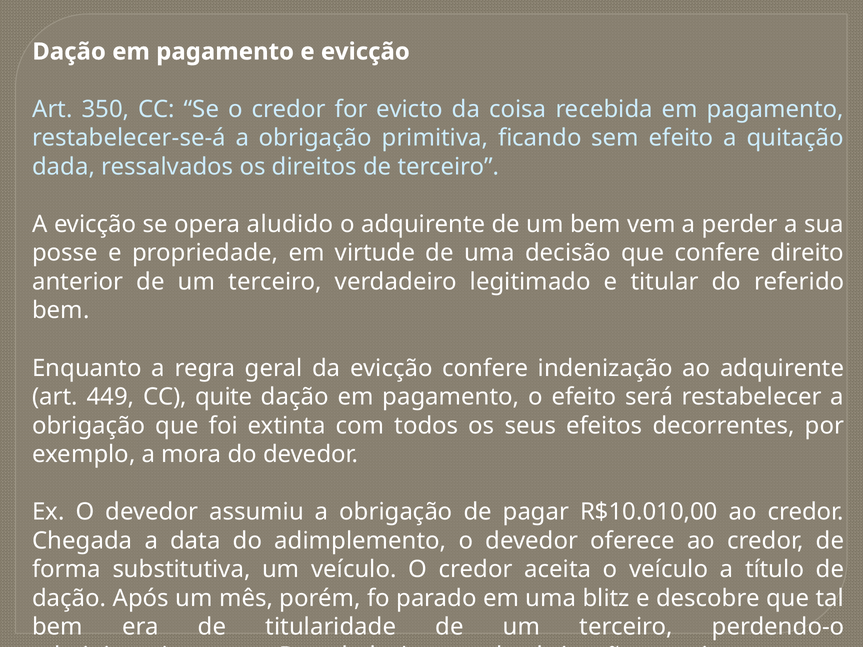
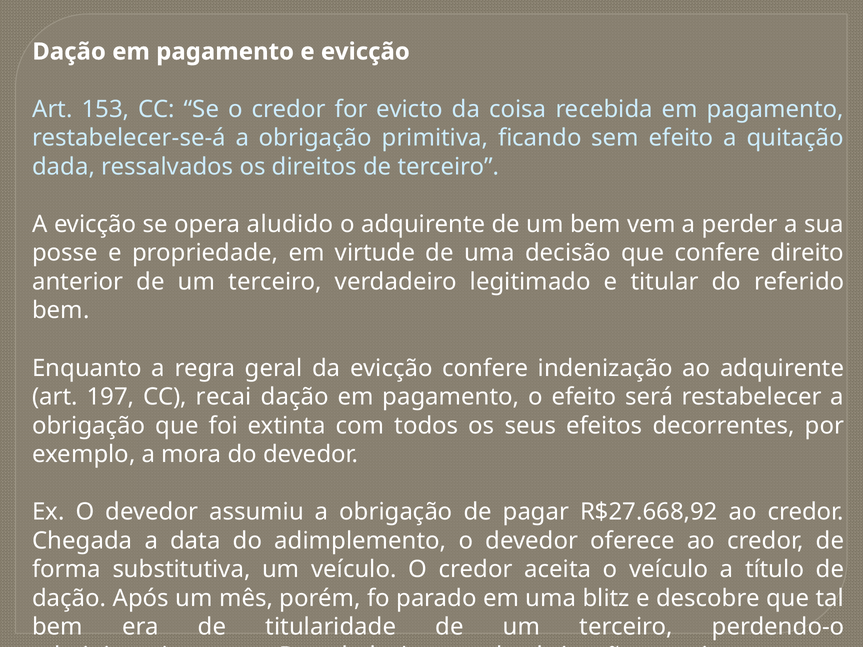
350: 350 -> 153 (105, 109)
449: 449 -> 197 (111, 397)
quite: quite -> recai (224, 397)
R$10.010,00: R$10.010,00 -> R$27.668,92 (649, 512)
